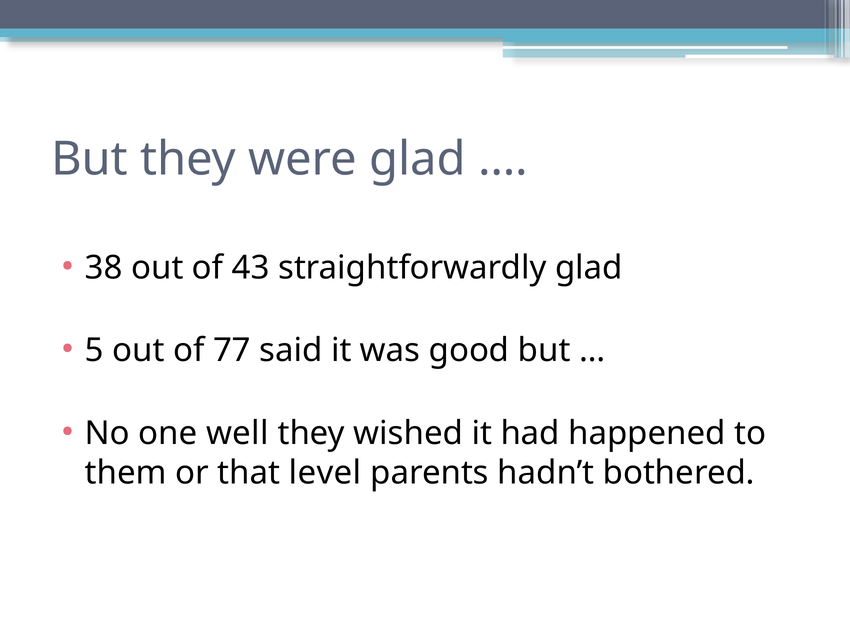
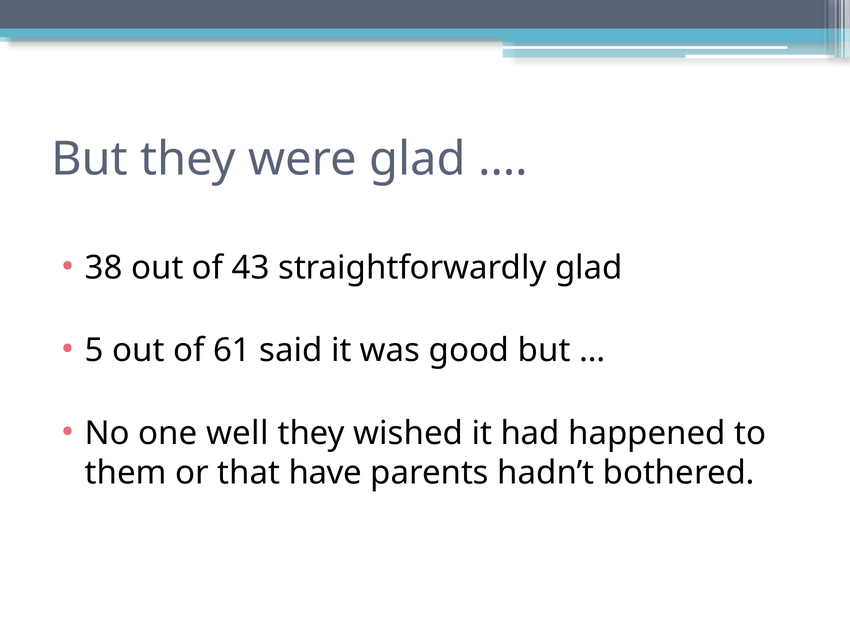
77: 77 -> 61 (232, 351)
level: level -> have (325, 473)
